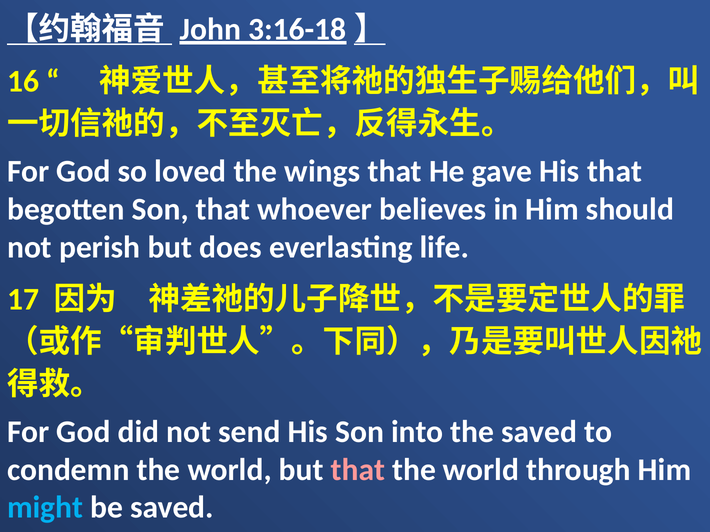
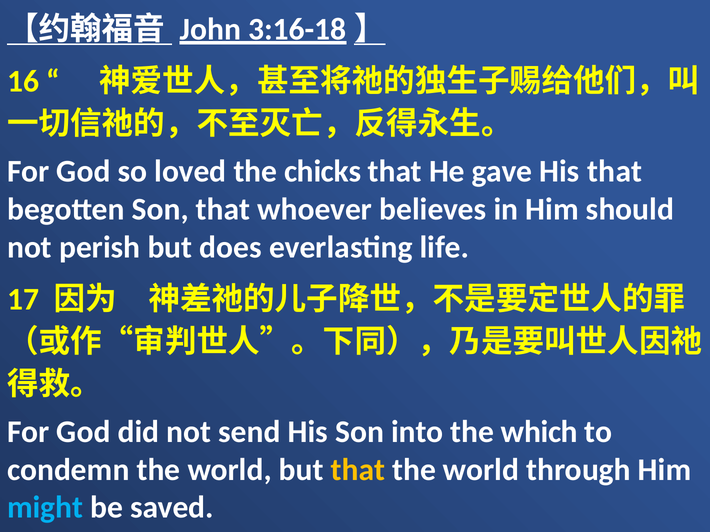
wings: wings -> chicks (323, 172)
the saved: saved -> which (539, 432)
that colour: pink -> yellow (358, 470)
